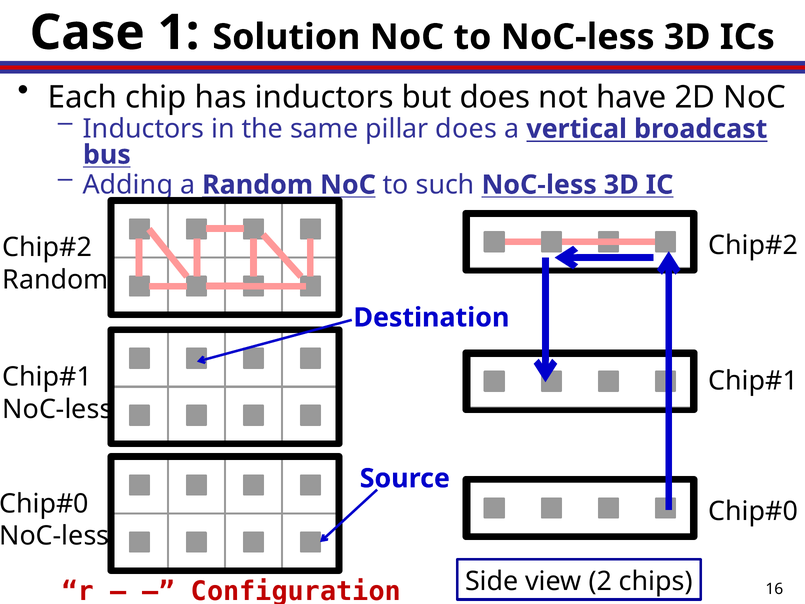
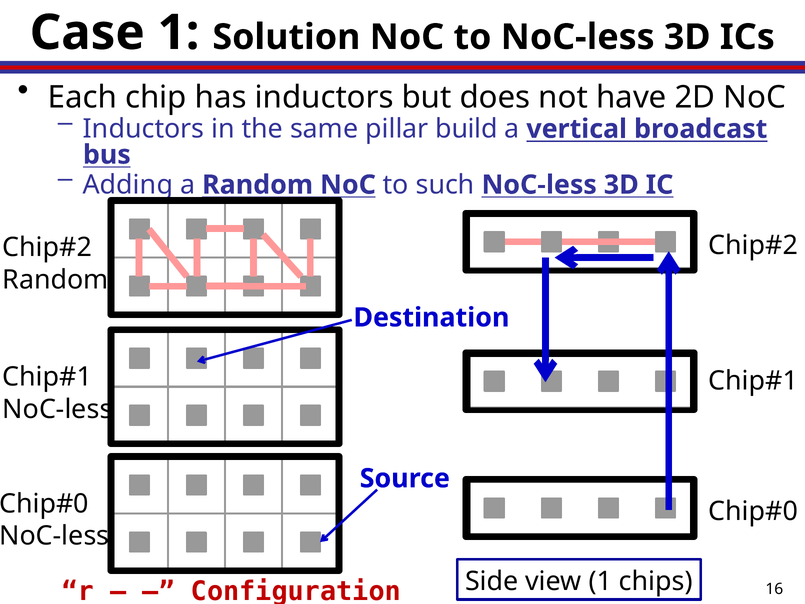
pillar does: does -> build (466, 129)
view 2: 2 -> 1 (600, 581)
